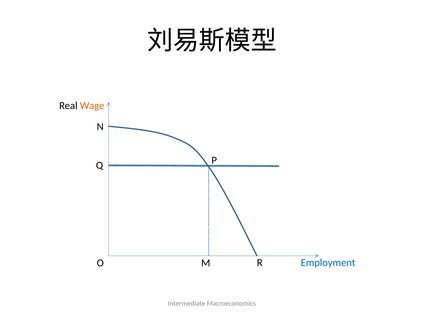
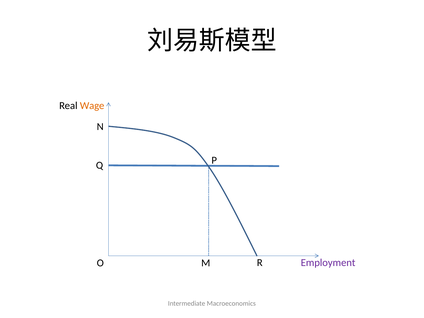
Employment colour: blue -> purple (328, 263)
